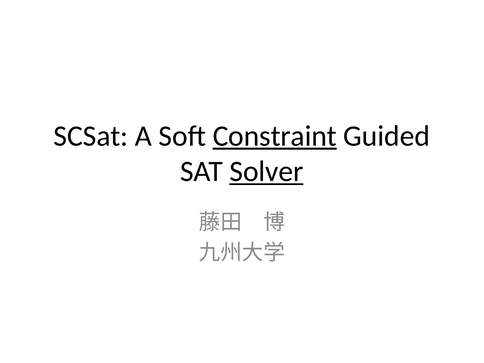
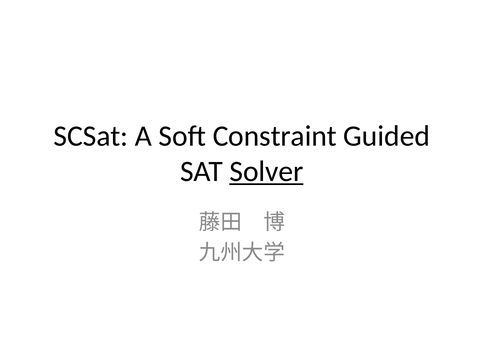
Constraint underline: present -> none (275, 136)
